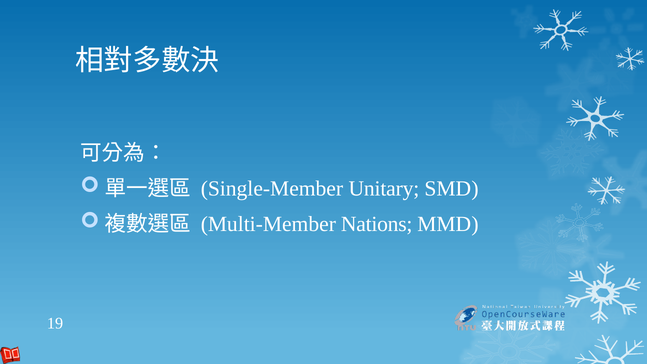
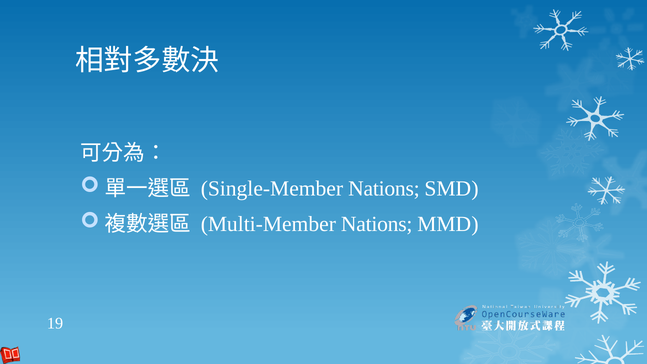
Single-Member Unitary: Unitary -> Nations (384, 189)
